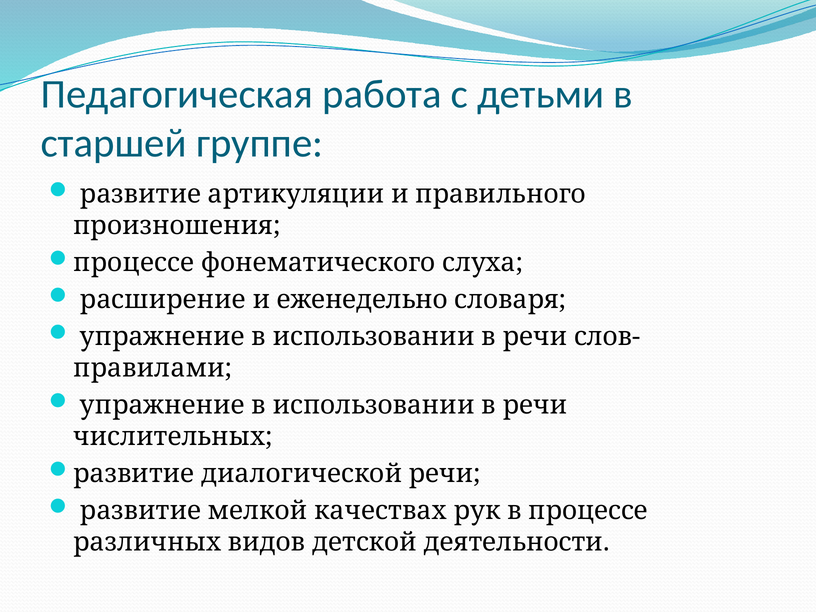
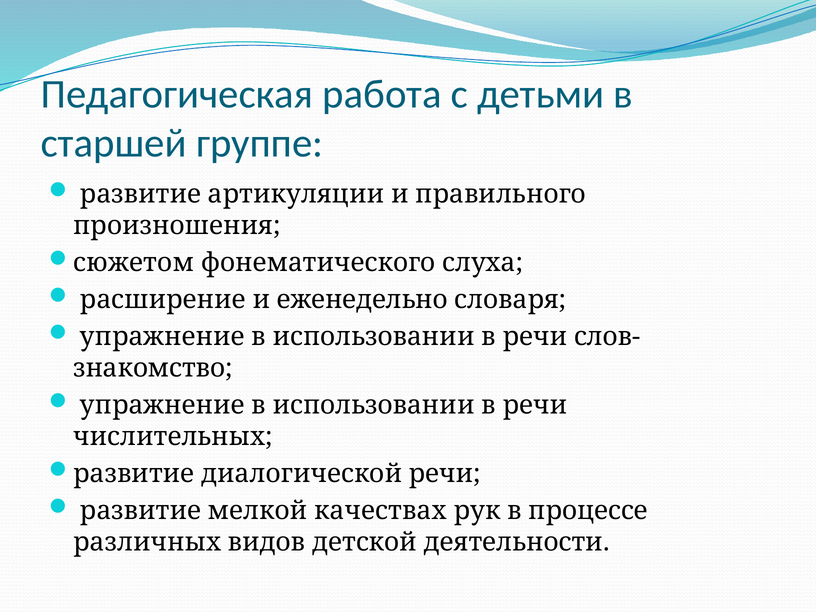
процессе: процессе -> сюжетом (134, 263)
правилами: правилами -> знакомство (153, 368)
